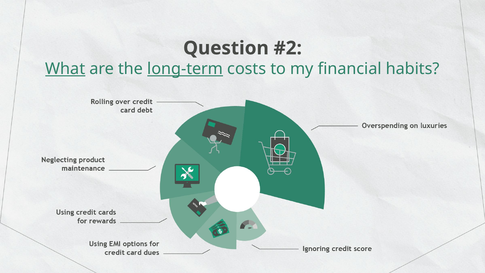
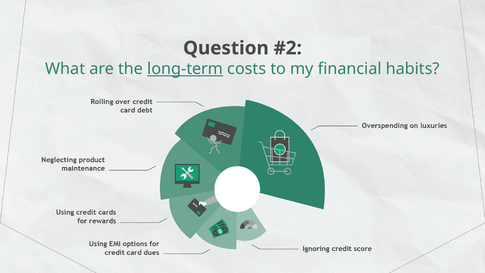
What underline: present -> none (65, 69)
